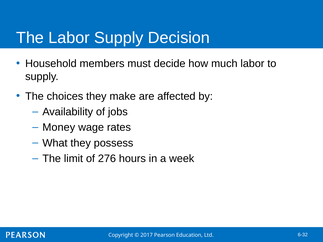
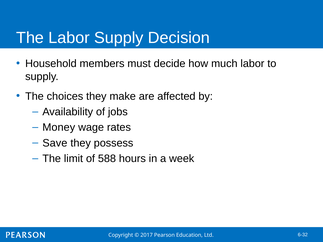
What: What -> Save (55, 143)
276: 276 -> 588 (107, 159)
